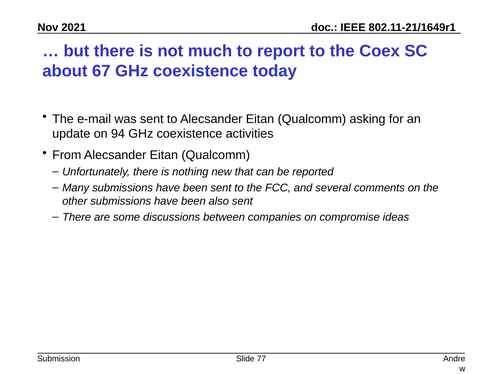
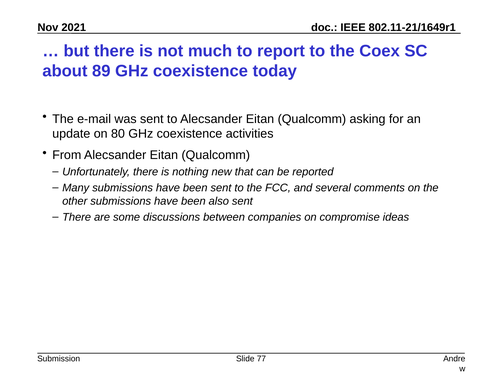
67: 67 -> 89 (101, 71)
94: 94 -> 80 (118, 134)
